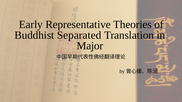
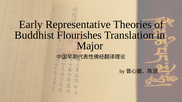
Separated: Separated -> Flourishes (79, 35)
